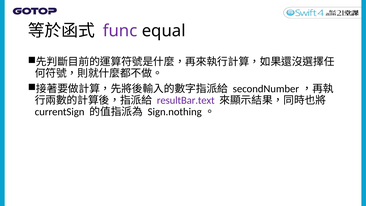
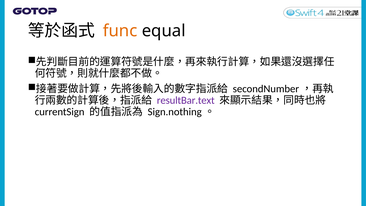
func colour: purple -> orange (120, 31)
